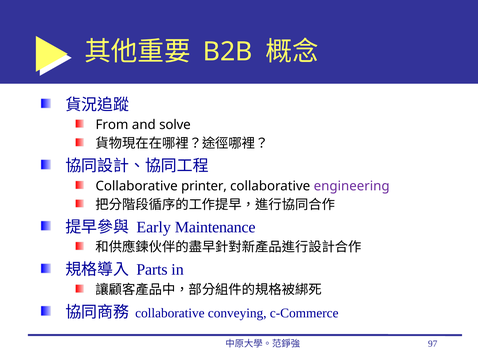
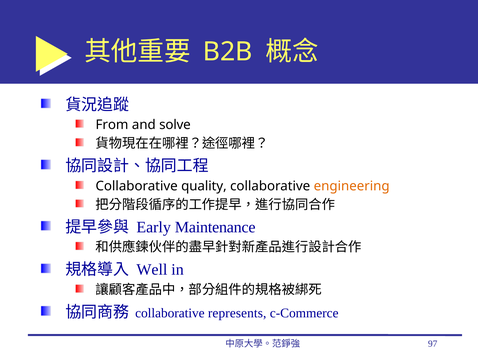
printer: printer -> quality (204, 186)
engineering colour: purple -> orange (352, 186)
Parts: Parts -> Well (152, 269)
conveying: conveying -> represents (237, 313)
